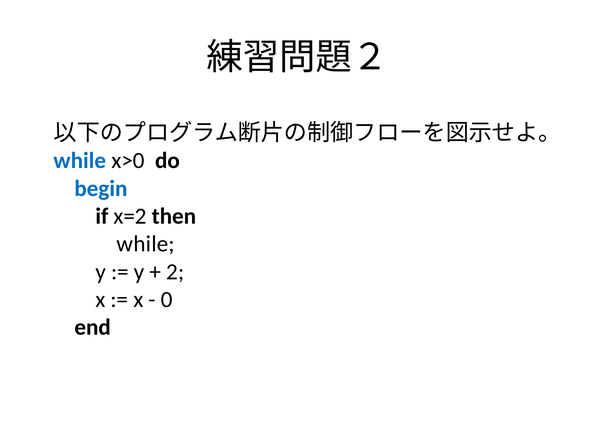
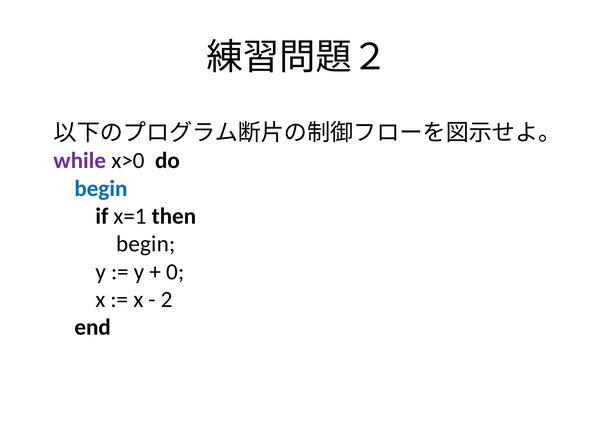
while colour: blue -> purple (80, 161)
x=2: x=2 -> x=1 (130, 216)
while: while -> begin (146, 244)
2: 2 -> 0 (175, 272)
0: 0 -> 2 (167, 300)
